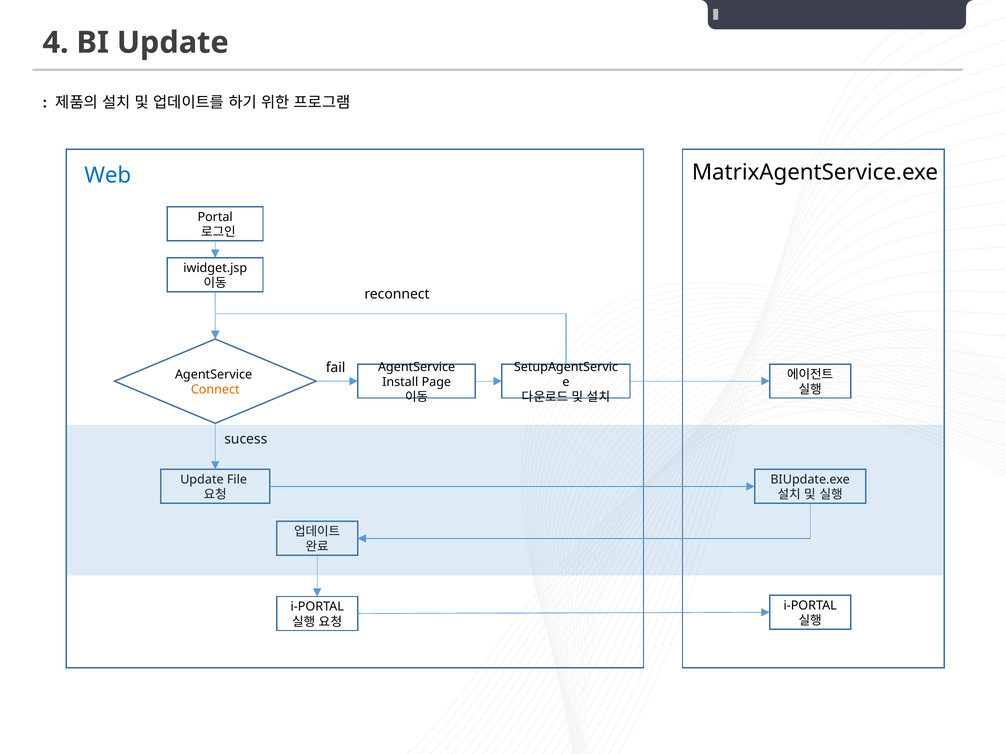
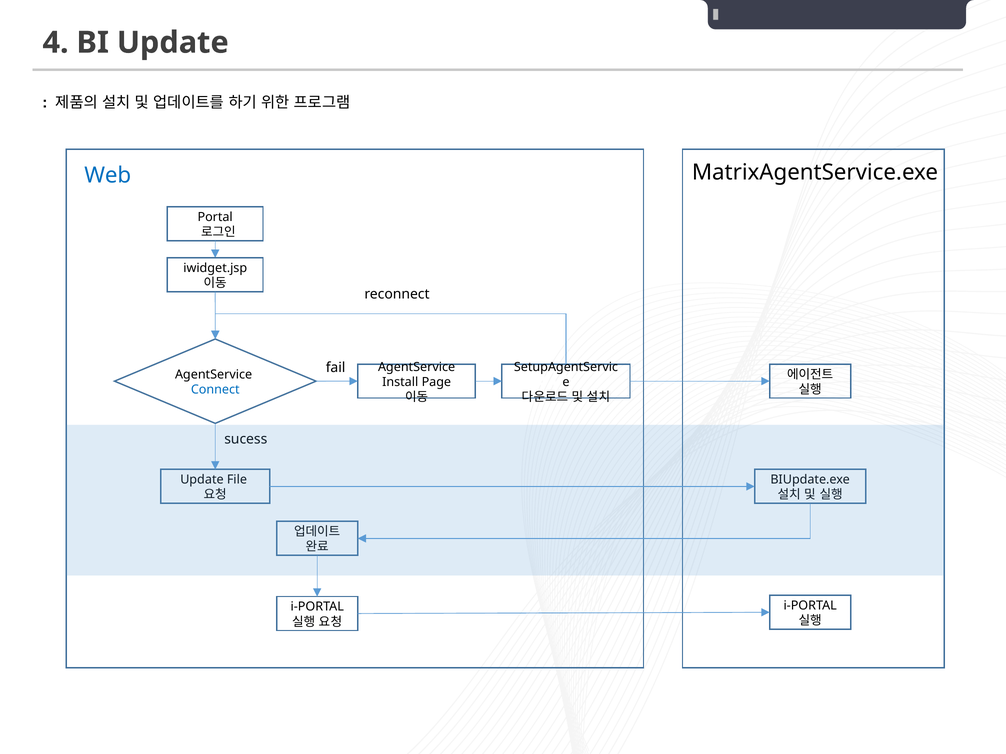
Connect colour: orange -> blue (215, 390)
